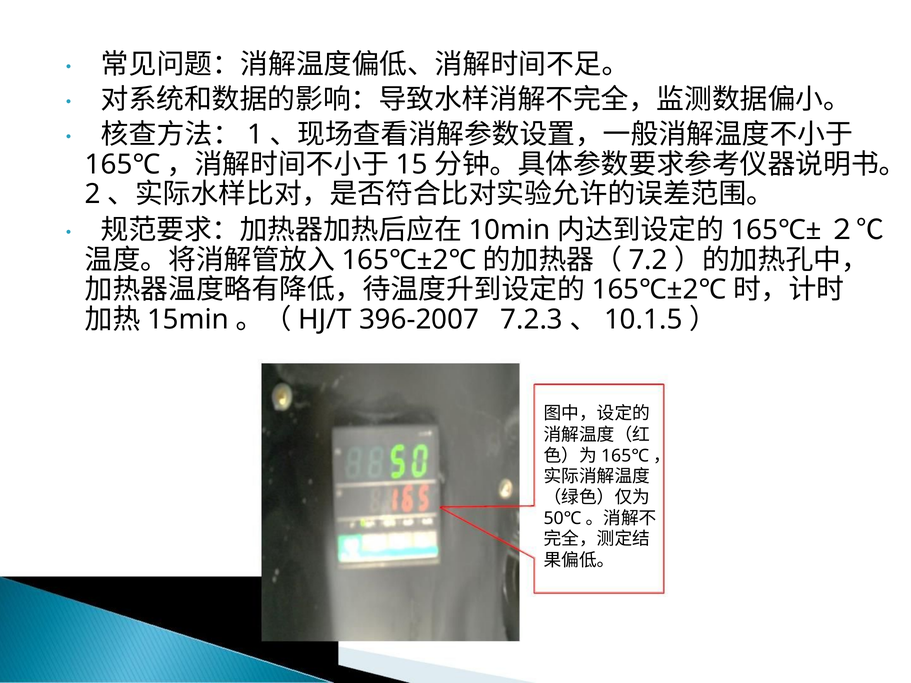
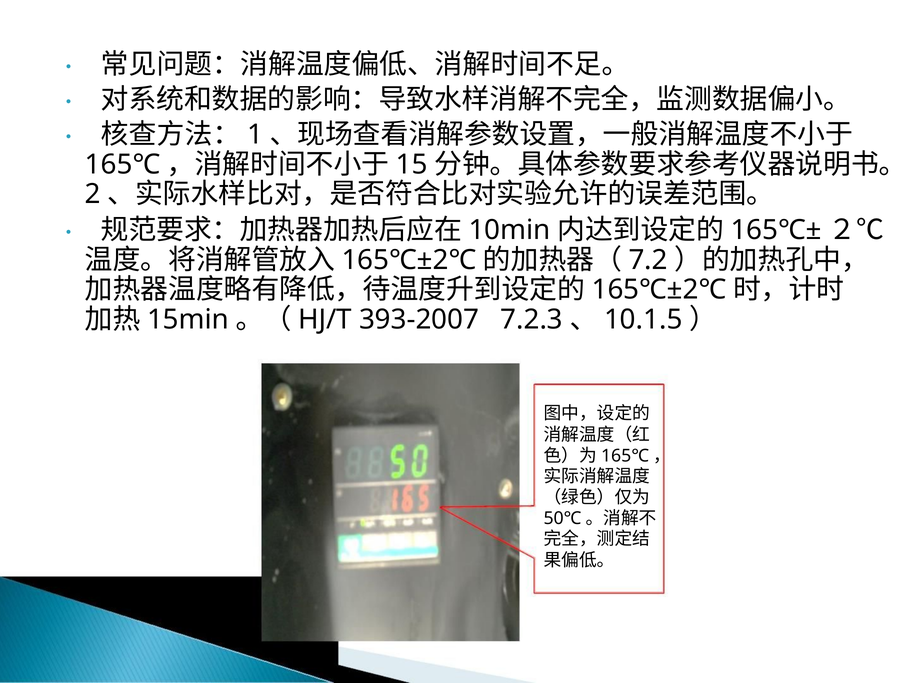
396-2007: 396-2007 -> 393-2007 (419, 320)
